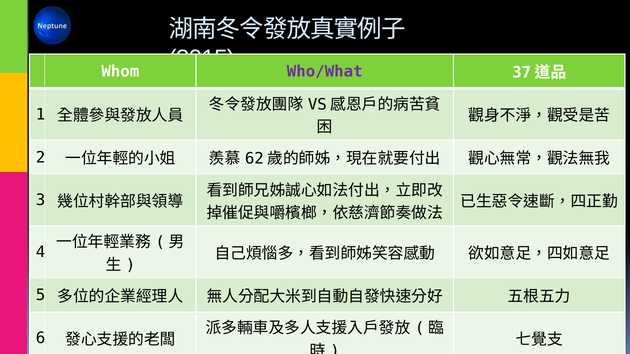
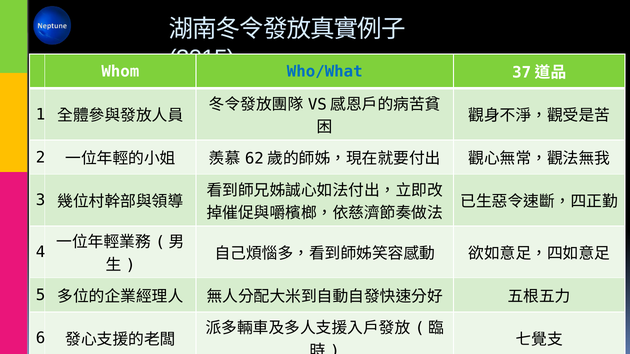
Who/What colour: purple -> blue (325, 71)
